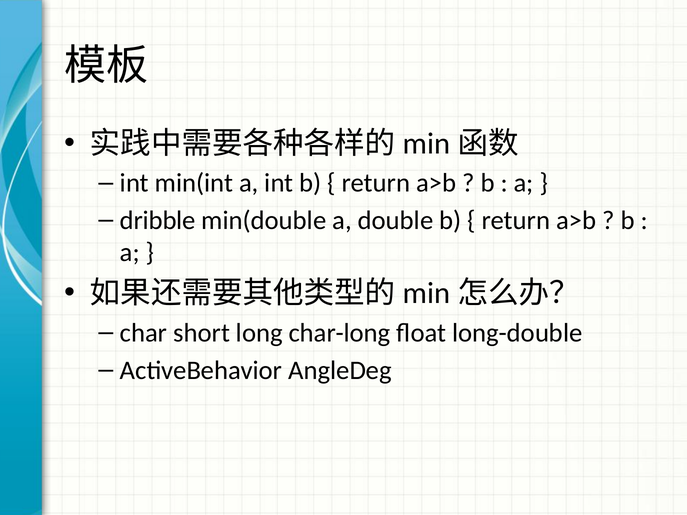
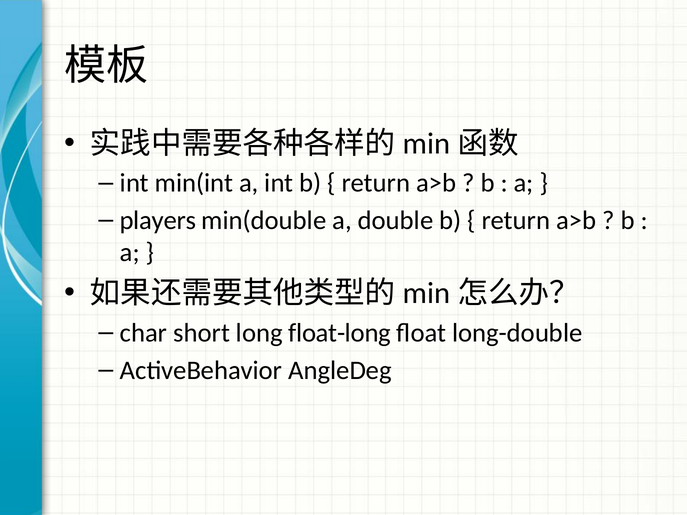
dribble: dribble -> players (158, 221)
char-long: char-long -> float-long (340, 333)
